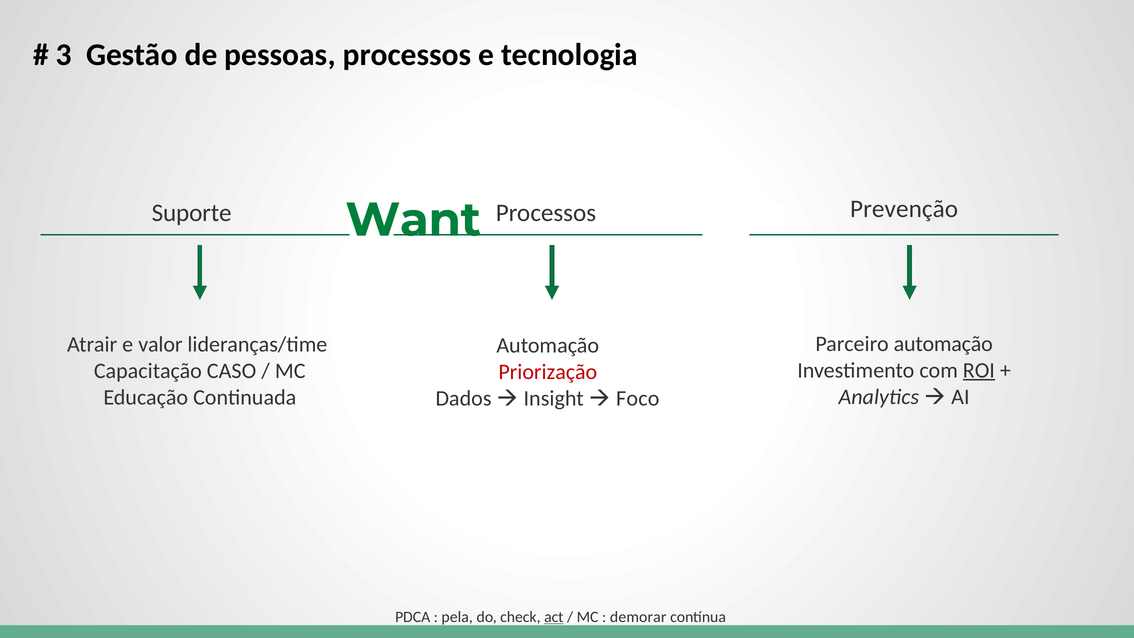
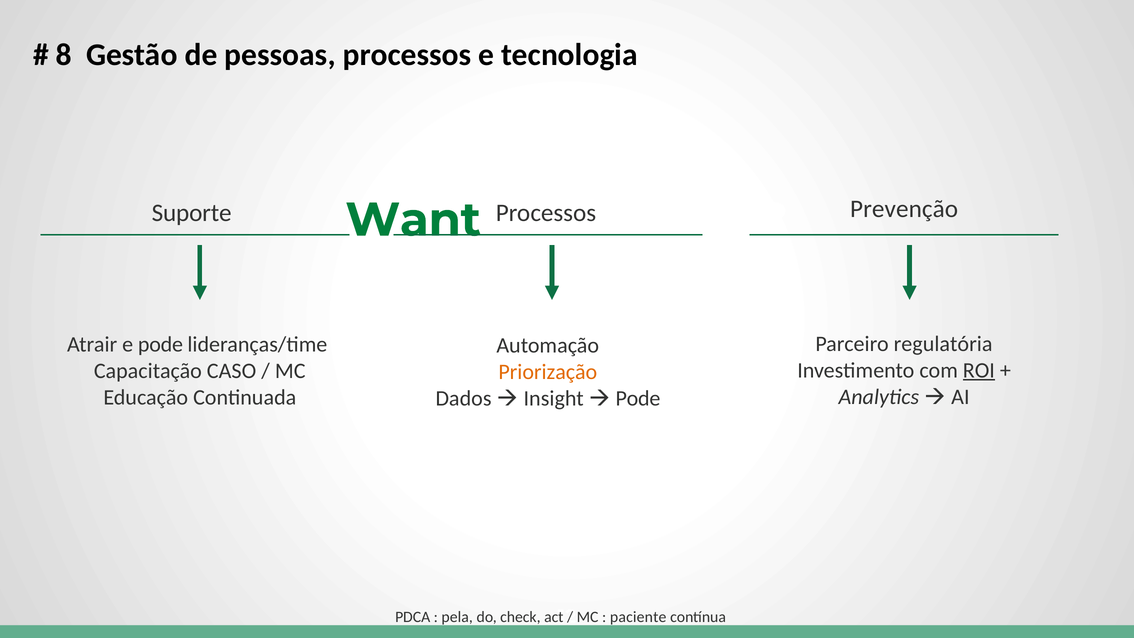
3: 3 -> 8 (64, 55)
Parceiro automação: automação -> regulatória (943, 344)
e valor: valor -> pode (160, 345)
Priorização colour: red -> orange (548, 372)
Foco: Foco -> Pode (638, 399)
act underline: present -> none (554, 617)
demorar: demorar -> paciente (638, 617)
